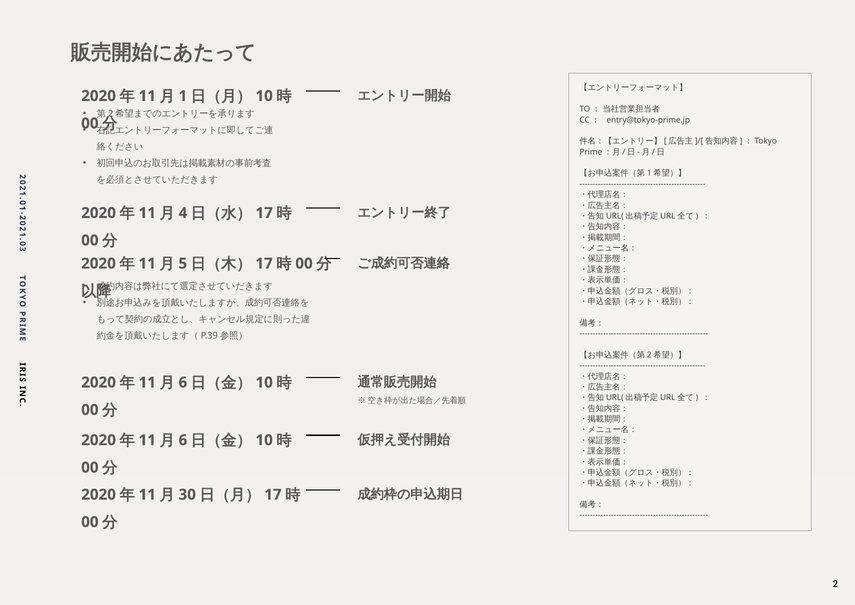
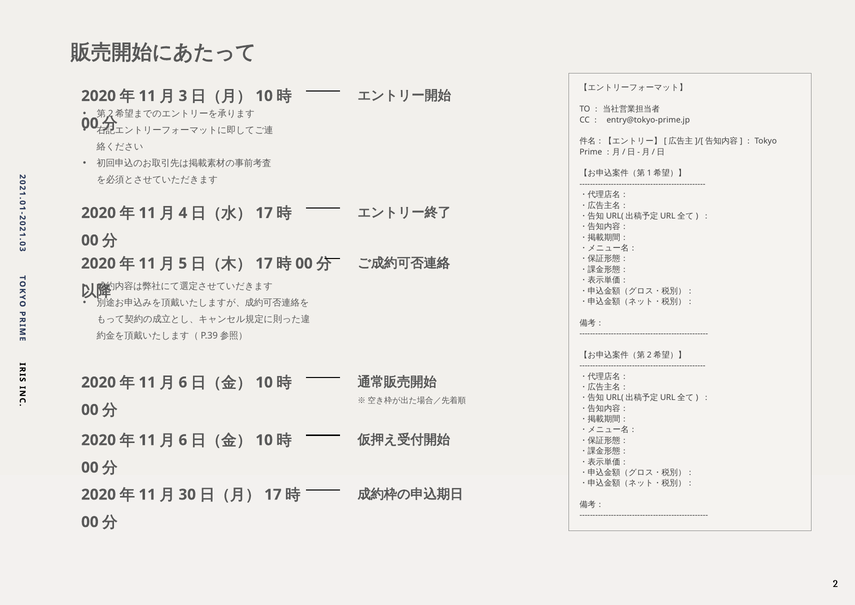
1: 1 -> 3 (183, 96)
